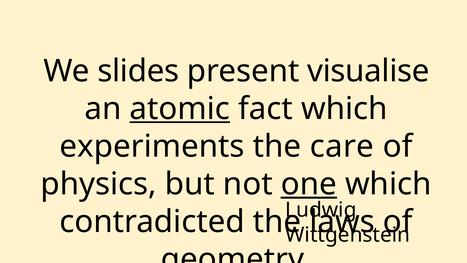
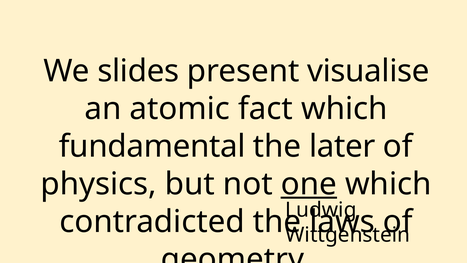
atomic underline: present -> none (180, 109)
experiments: experiments -> fundamental (152, 146)
care: care -> later (342, 146)
